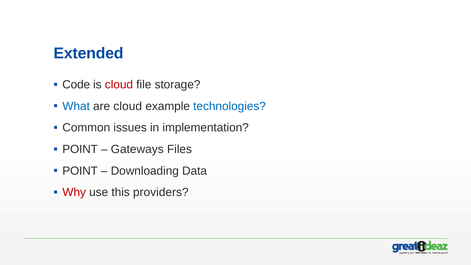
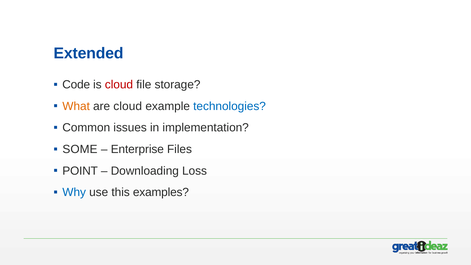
What colour: blue -> orange (76, 106)
POINT: POINT -> SOME (80, 149)
Gateways: Gateways -> Enterprise (137, 149)
Data: Data -> Loss (195, 171)
Why colour: red -> blue (74, 192)
providers: providers -> examples (161, 192)
